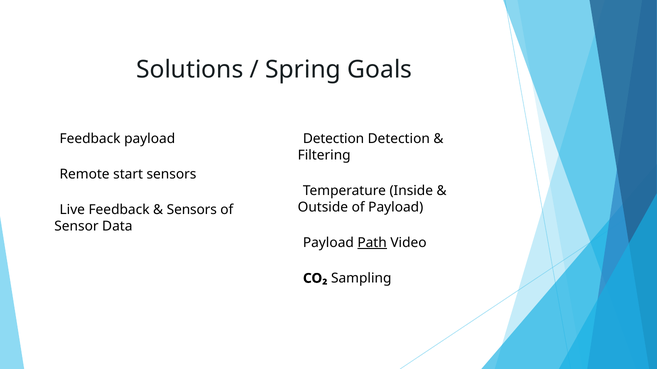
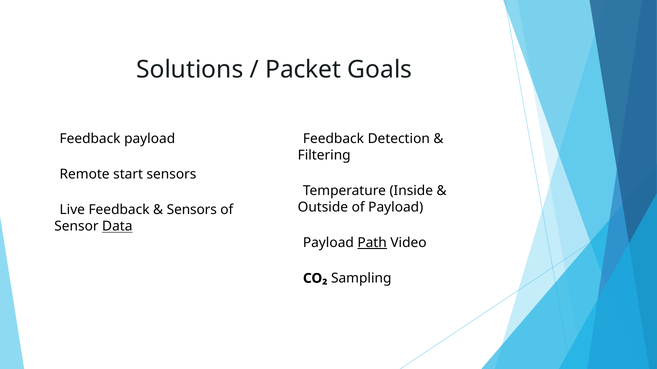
Spring: Spring -> Packet (303, 70)
Detection: Detection -> Feedback (333, 139)
Data underline: none -> present (117, 227)
